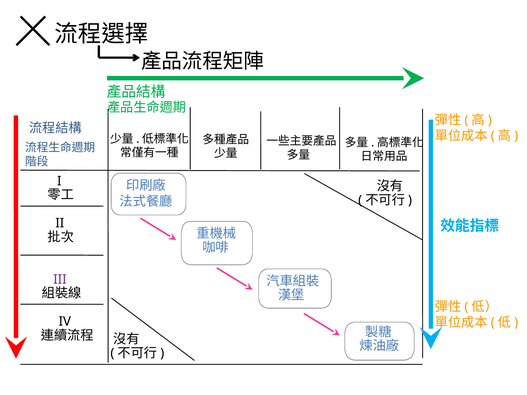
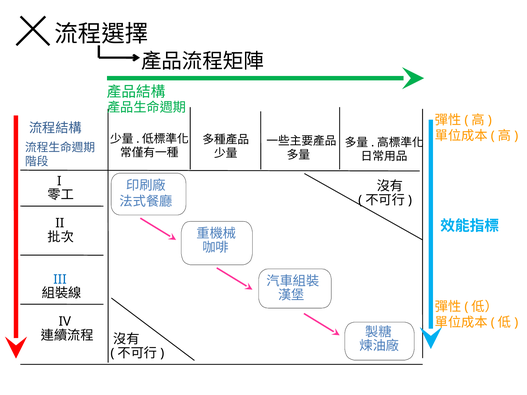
III colour: purple -> blue (60, 280)
